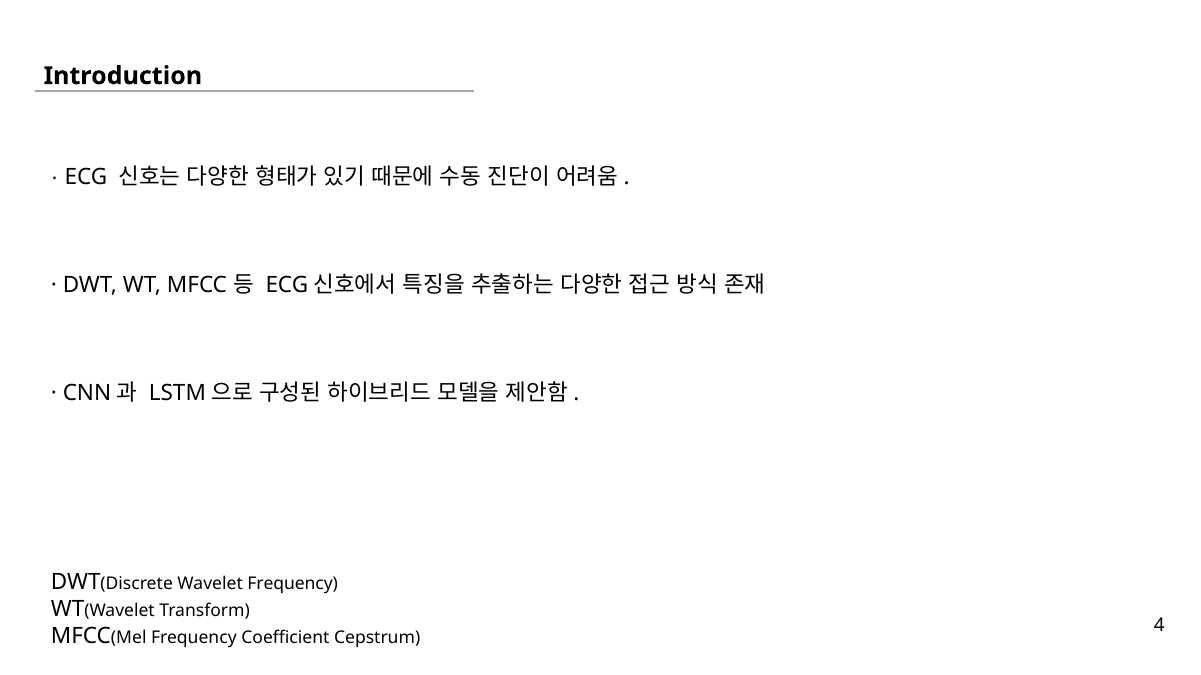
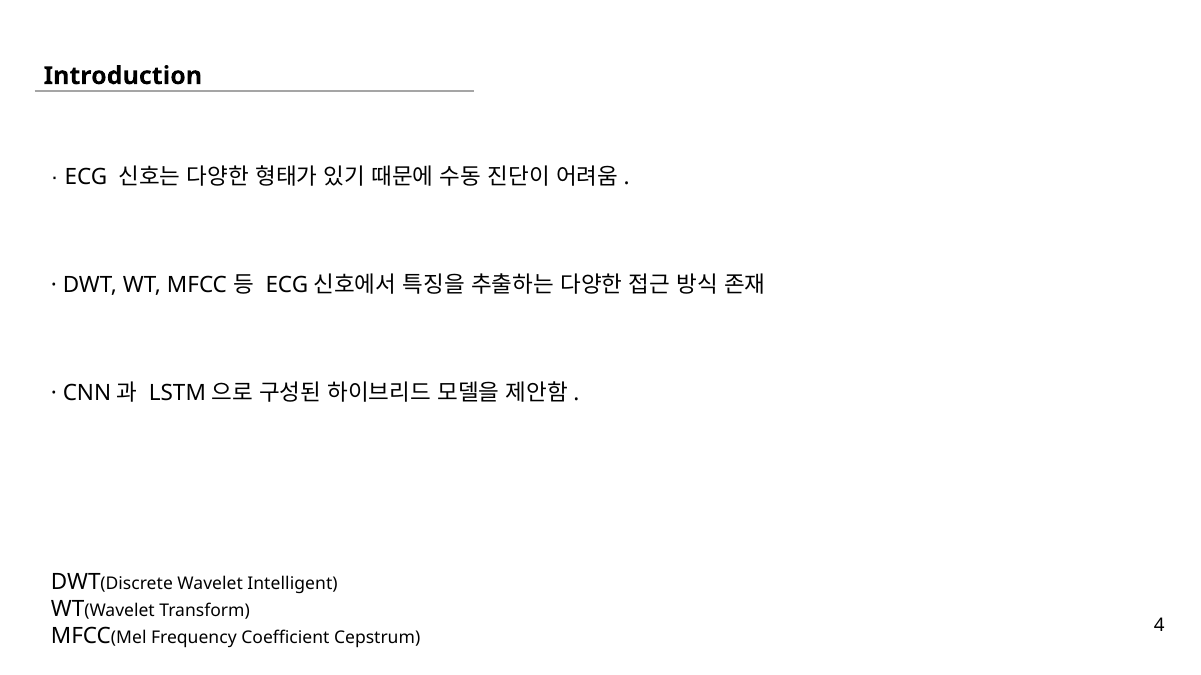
Wavelet Frequency: Frequency -> Intelligent (293, 584)
